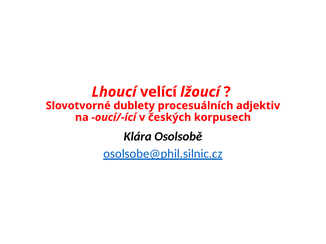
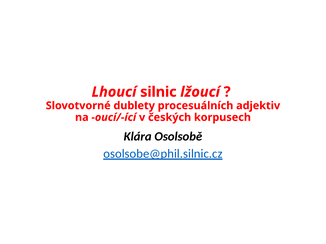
velící: velící -> silnic (158, 92)
